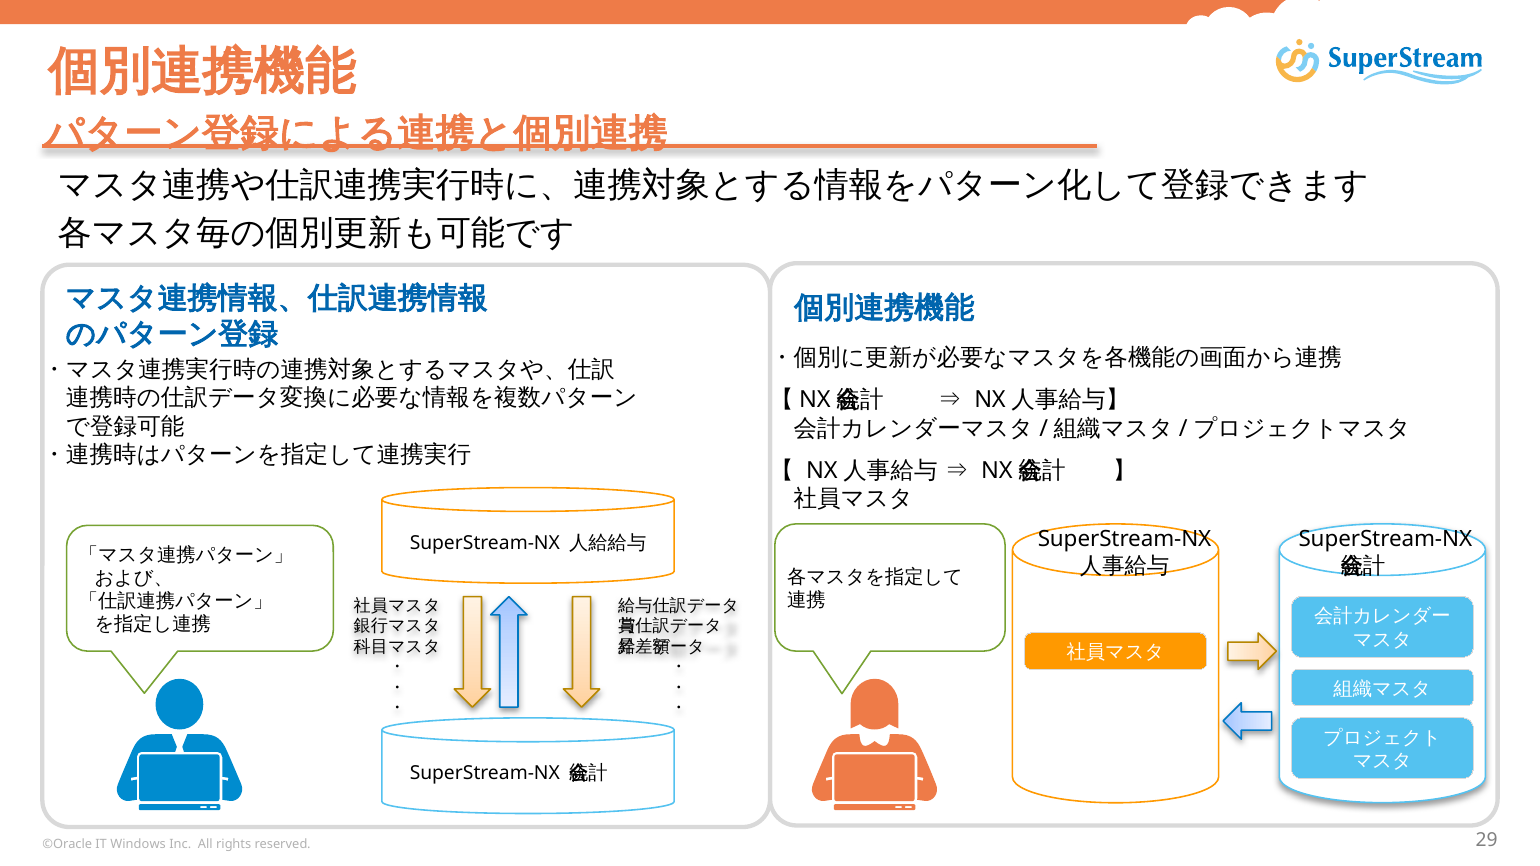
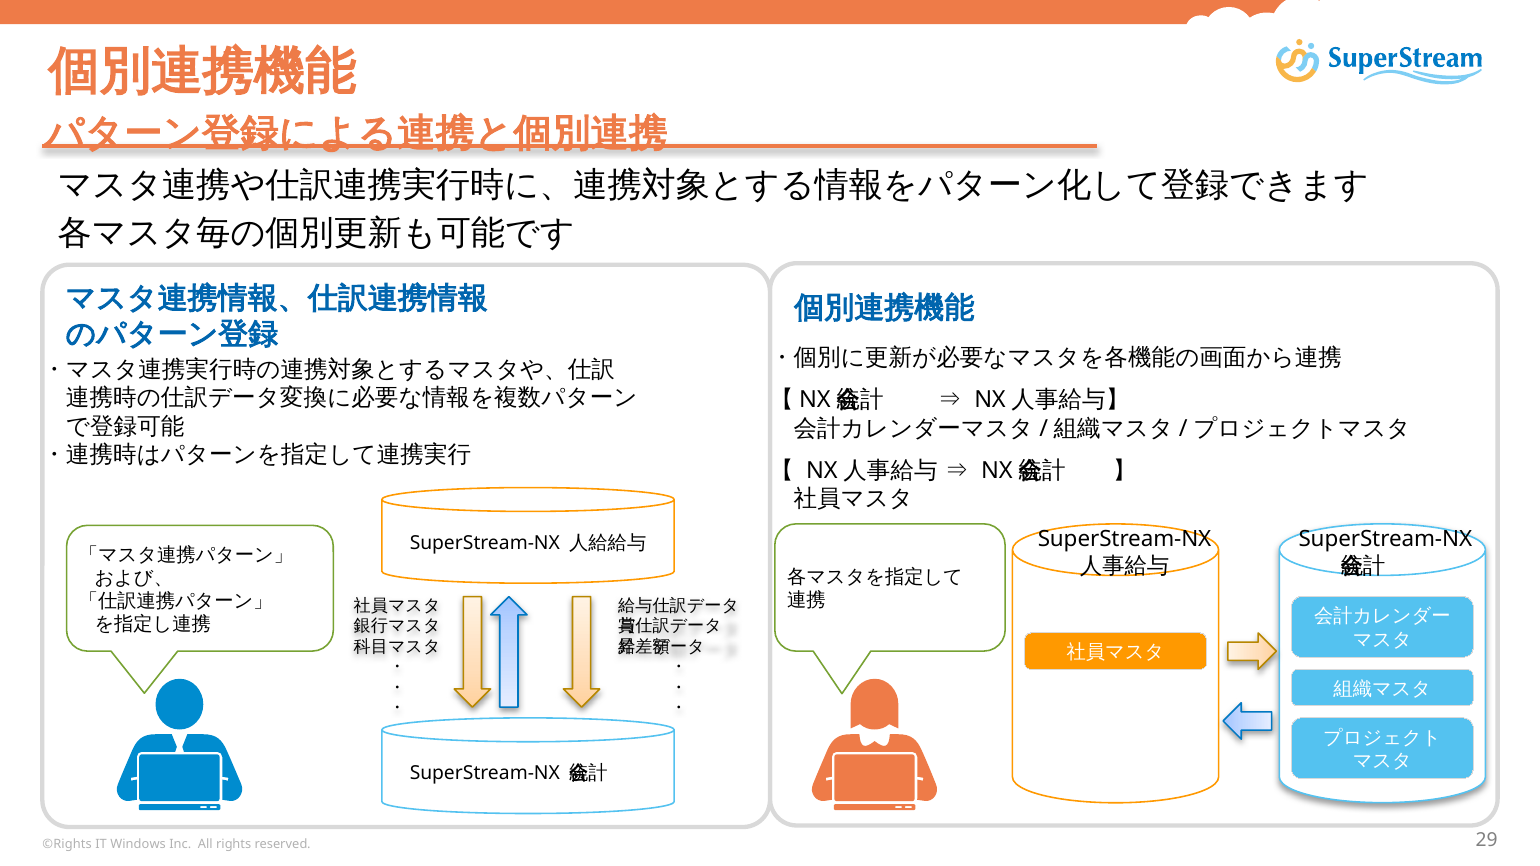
©Oracle: ©Oracle -> ©Rights (67, 844)
